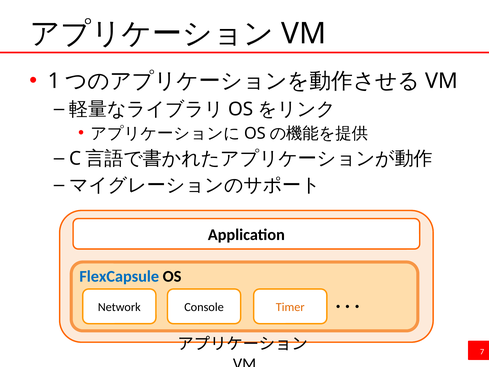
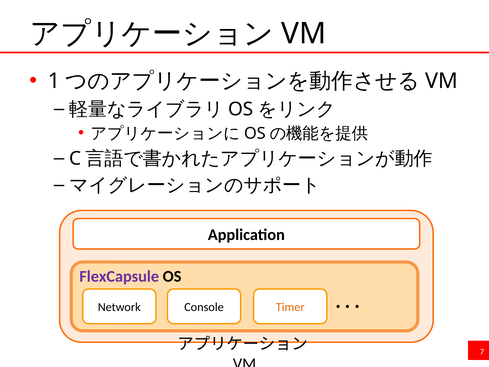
FlexCapsule colour: blue -> purple (119, 276)
